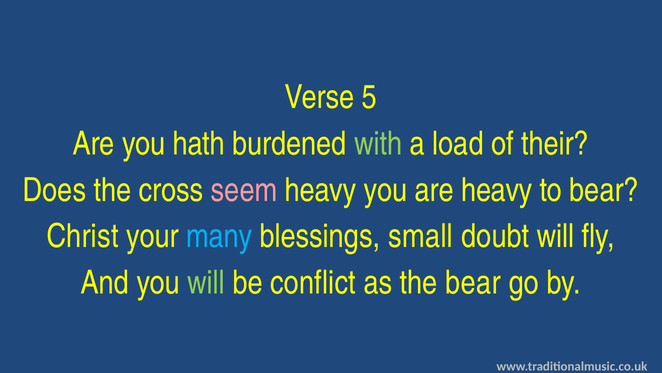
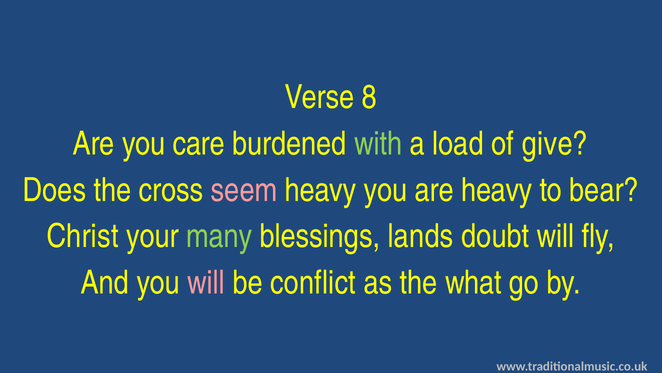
5: 5 -> 8 (369, 97)
hath: hath -> care (199, 143)
their: their -> give (555, 143)
many colour: light blue -> light green (219, 236)
small: small -> lands (421, 236)
will colour: light green -> pink (206, 282)
the bear: bear -> what (473, 282)
